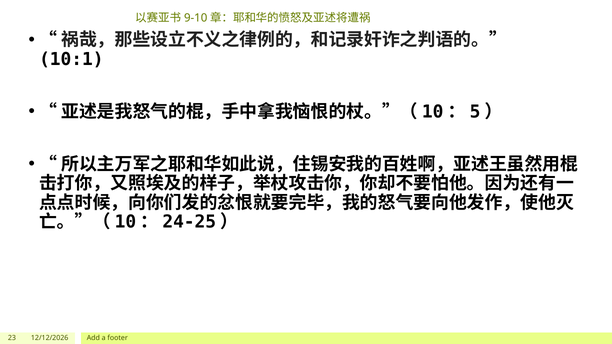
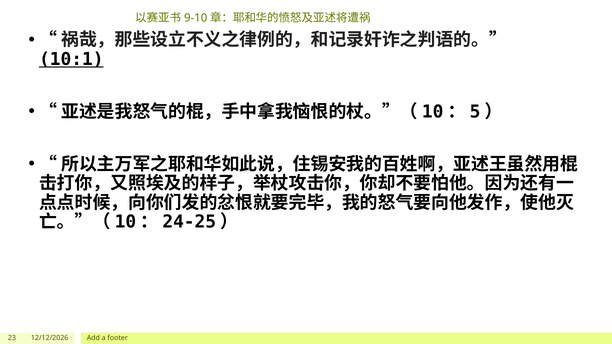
10:1 underline: none -> present (71, 59)
